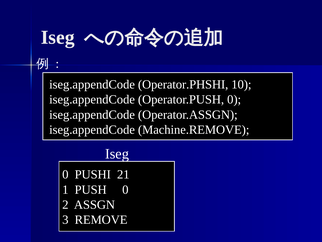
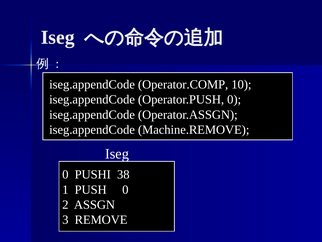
Operator.PHSHI: Operator.PHSHI -> Operator.COMP (183, 84)
21: 21 -> 38 (123, 174)
